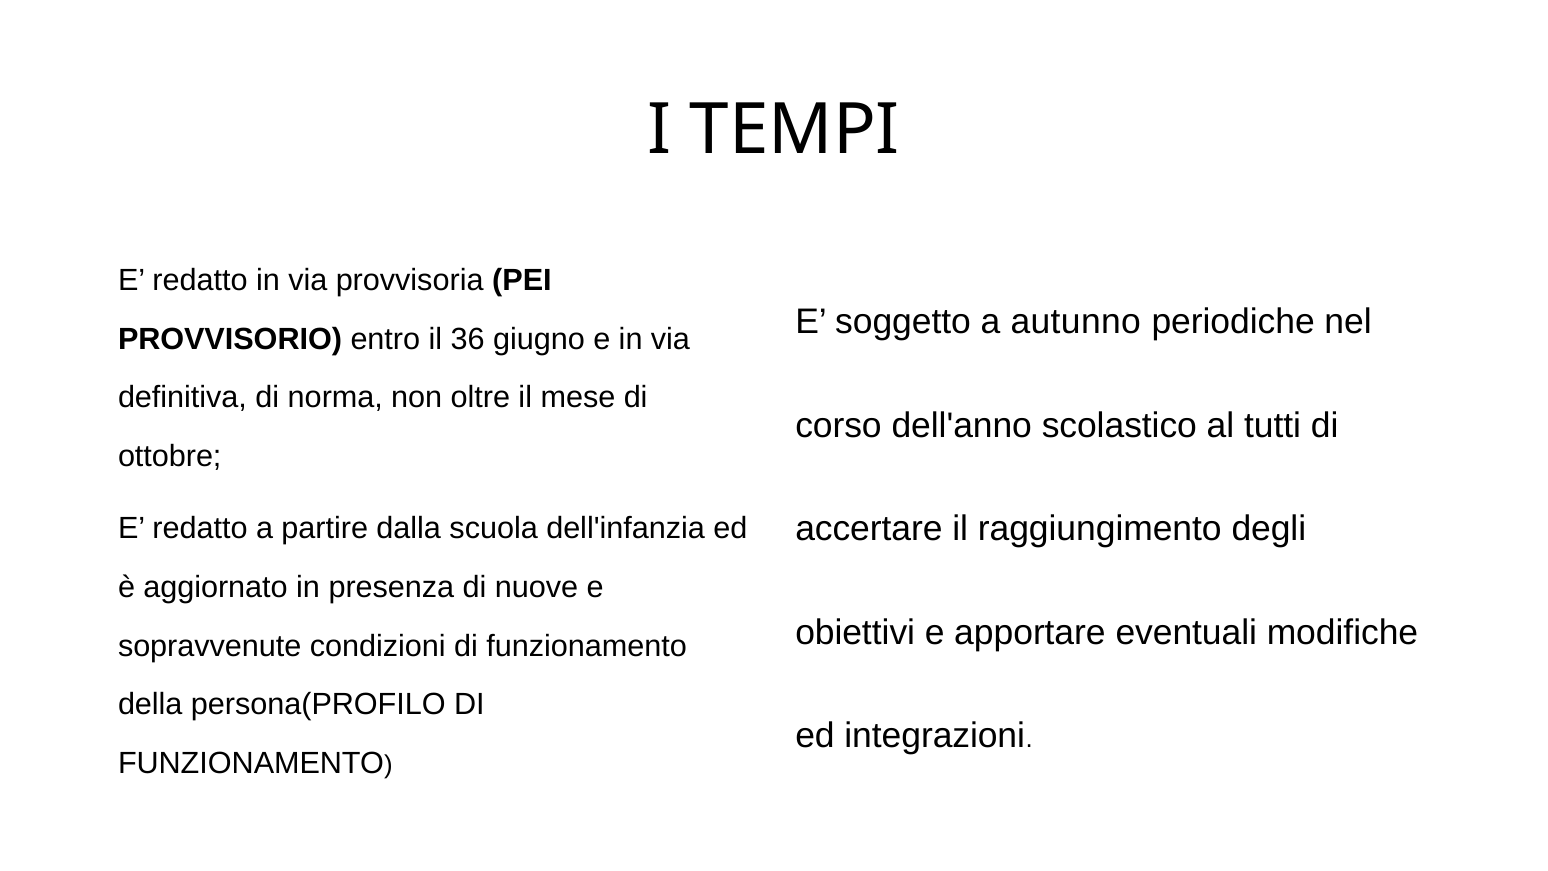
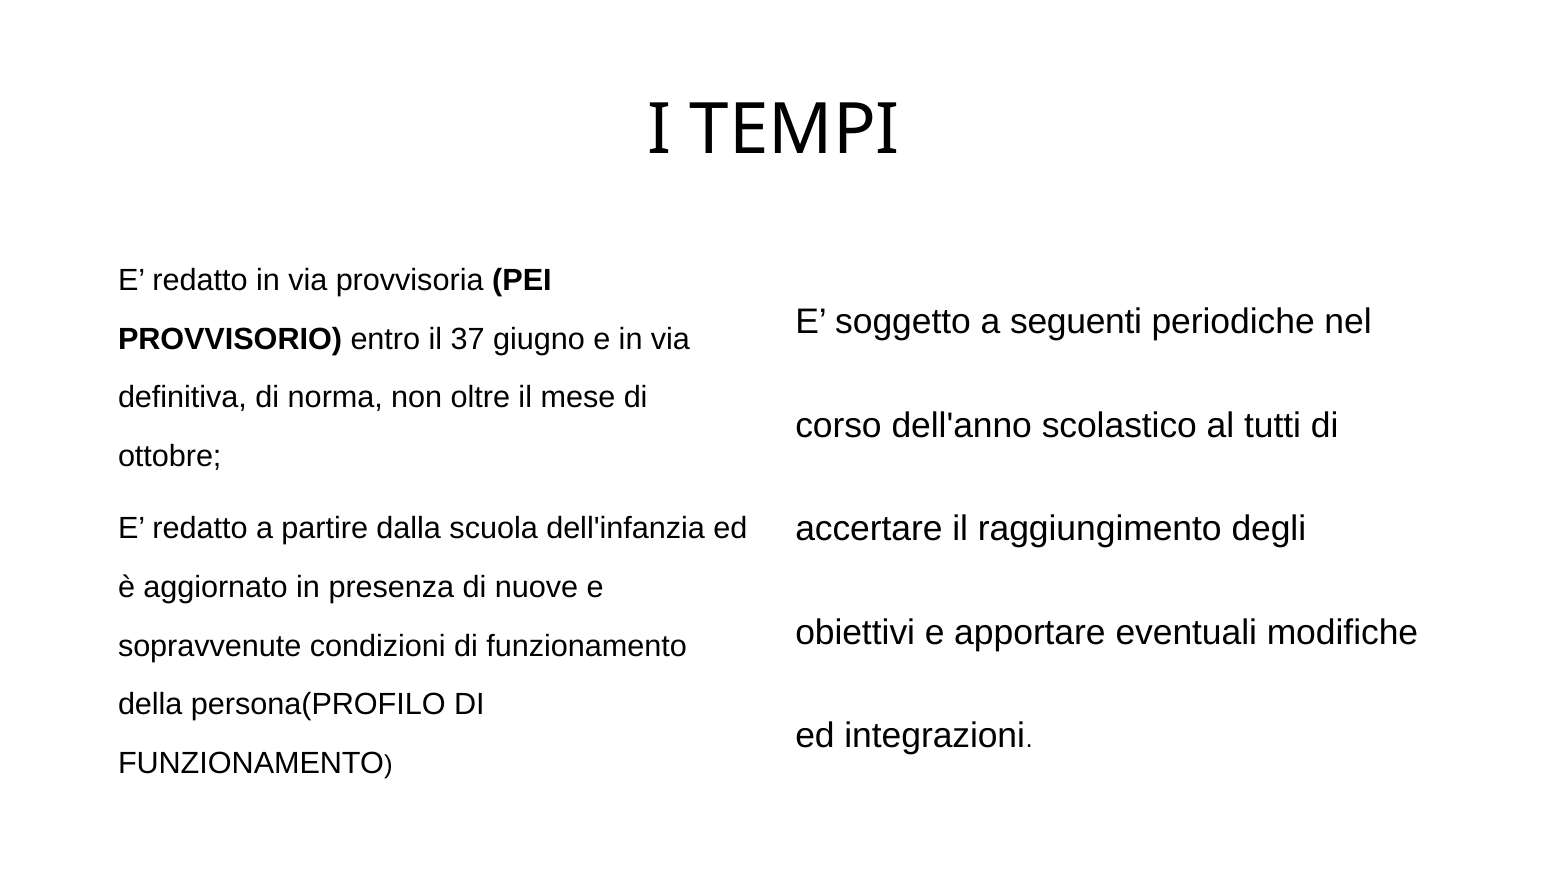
autunno: autunno -> seguenti (1076, 322)
36: 36 -> 37 (468, 339)
